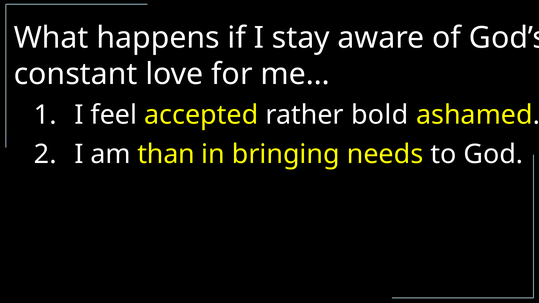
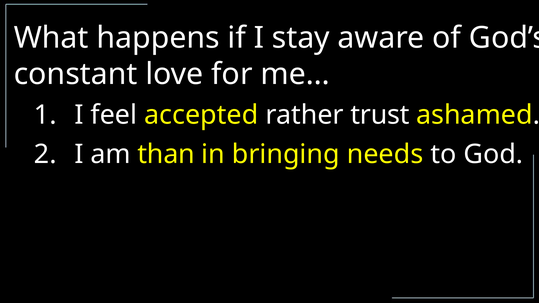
bold: bold -> trust (380, 115)
